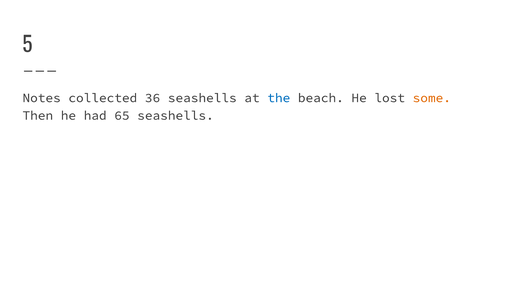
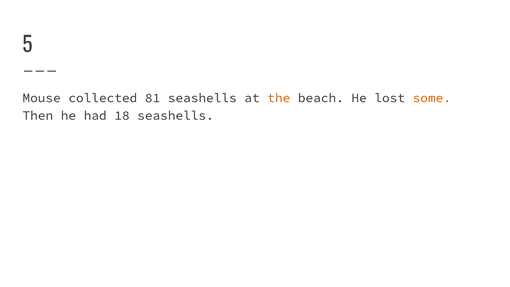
Notes: Notes -> Mouse (42, 98)
36: 36 -> 81 (153, 98)
the colour: blue -> orange (279, 98)
65: 65 -> 18 (122, 115)
